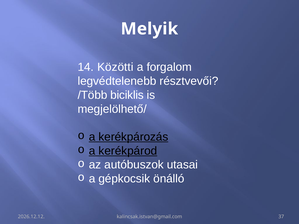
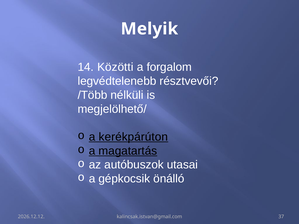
biciklis: biciklis -> nélküli (127, 95)
kerékpározás: kerékpározás -> kerékpárúton (133, 137)
kerékpárod: kerékpárod -> magatartás (128, 151)
